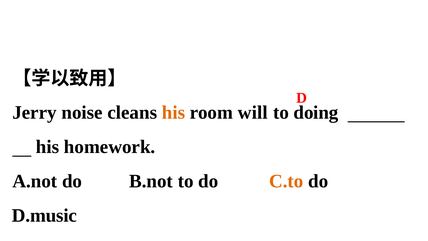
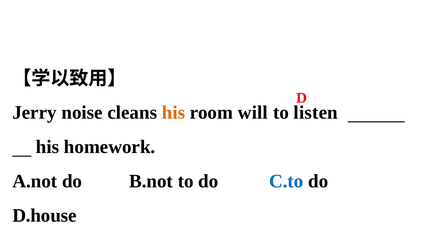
doing: doing -> listen (316, 113)
C.to colour: orange -> blue (286, 181)
D.music: D.music -> D.house (44, 215)
